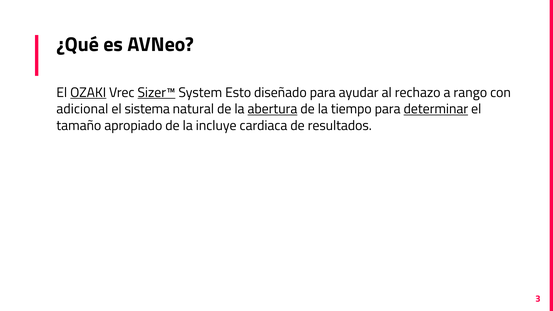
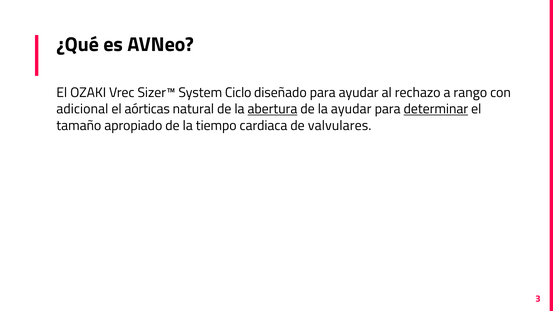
OZAKI underline: present -> none (88, 92)
Sizer™ underline: present -> none (156, 92)
Esto: Esto -> Ciclo (238, 92)
sistema: sistema -> aórticas (147, 109)
la tiempo: tiempo -> ayudar (351, 109)
incluye: incluye -> tiempo (216, 126)
resultados: resultados -> valvulares (340, 126)
